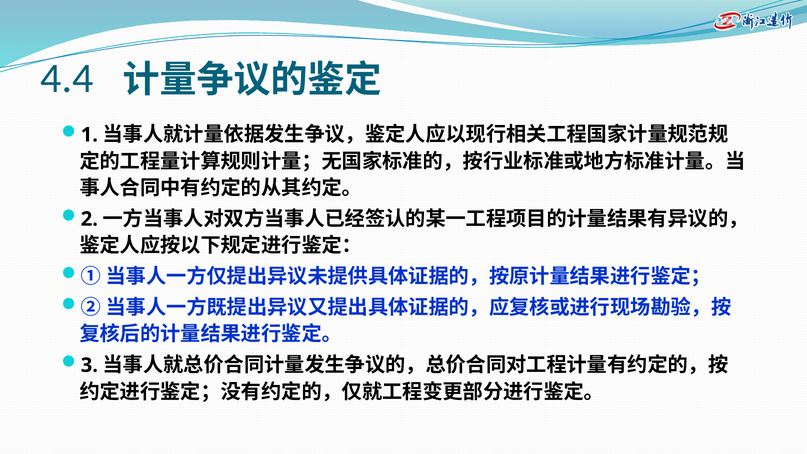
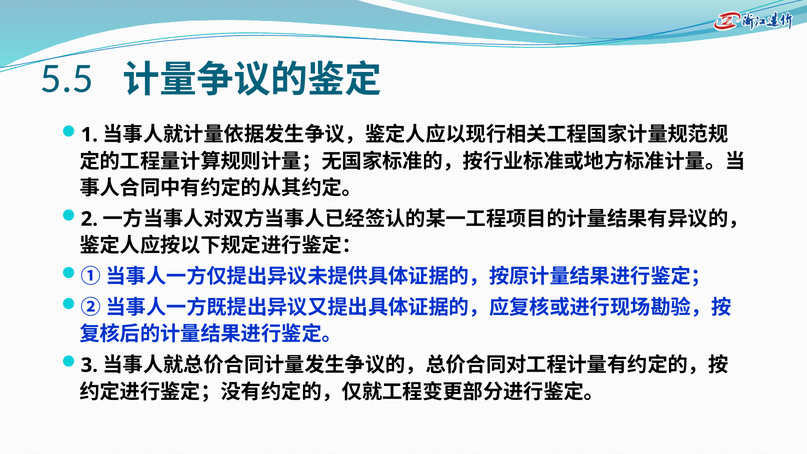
4.4: 4.4 -> 5.5 (67, 78)
